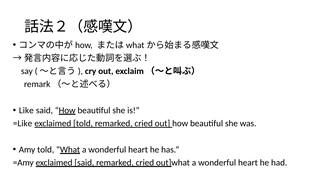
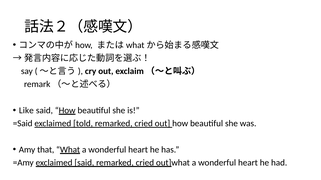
=Like: =Like -> =Said (23, 124)
Amy told: told -> that (46, 150)
